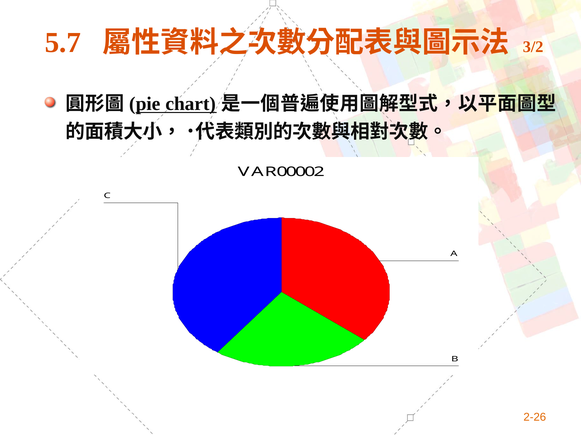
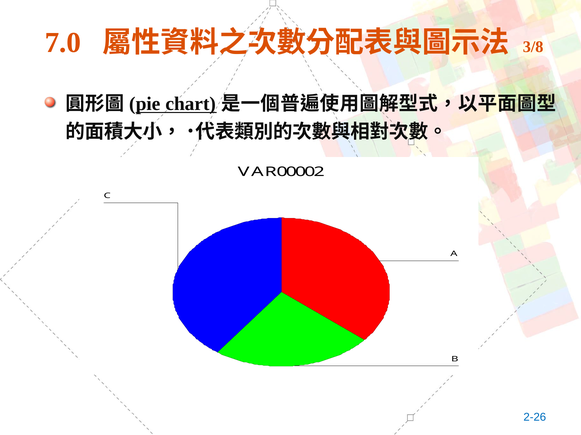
5.7: 5.7 -> 7.0 (63, 43)
3/2: 3/2 -> 3/8 (533, 47)
2-26 colour: orange -> blue (535, 418)
